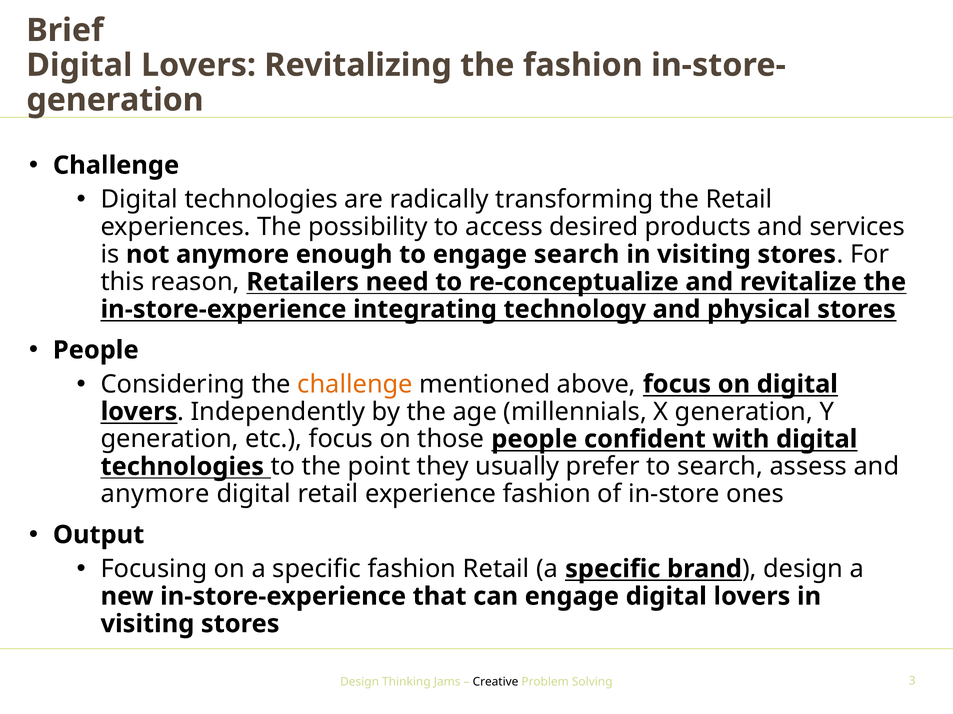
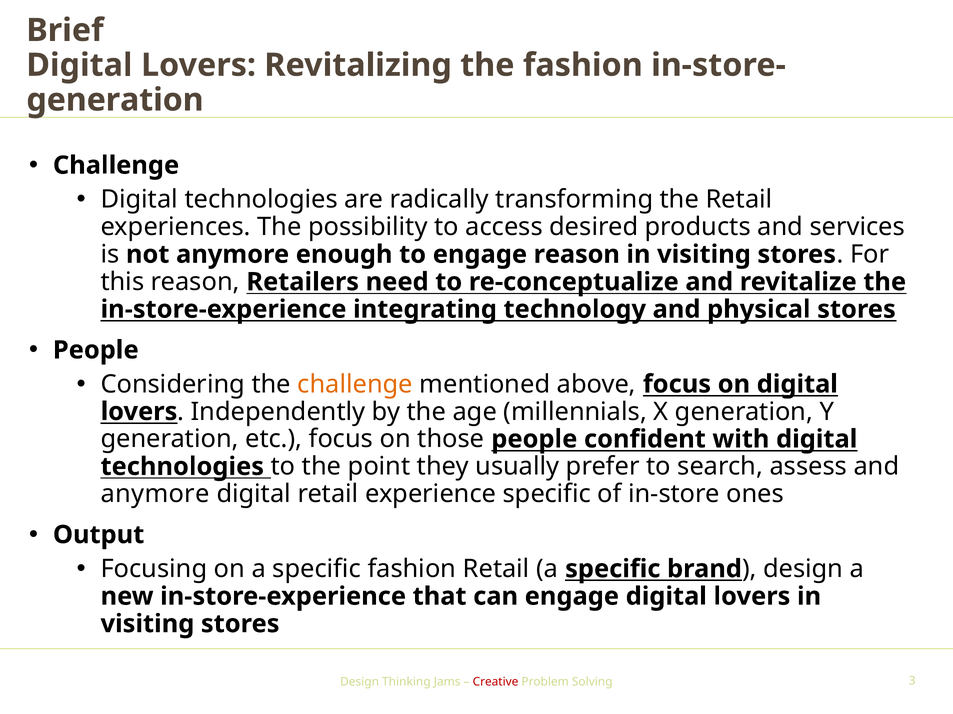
engage search: search -> reason (577, 255)
experience fashion: fashion -> specific (547, 495)
Creative colour: black -> red (496, 682)
